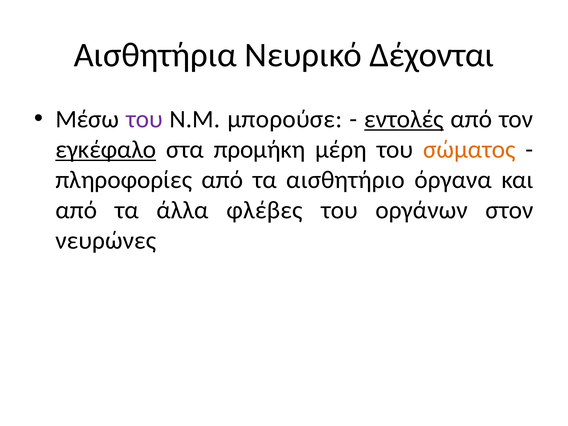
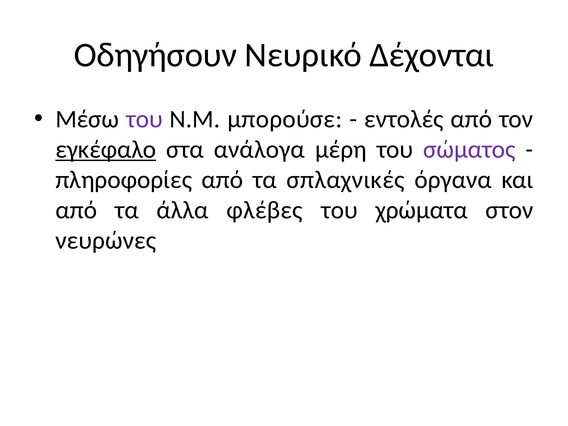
Αισθητήρια: Αισθητήρια -> Οδηγήσουν (155, 55)
εντολές underline: present -> none (404, 119)
προμήκη: προμήκη -> ανάλογα (259, 149)
σώματος colour: orange -> purple (469, 149)
αισθητήριο: αισθητήριο -> σπλαχνικές (346, 180)
οργάνων: οργάνων -> χρώματα (422, 210)
